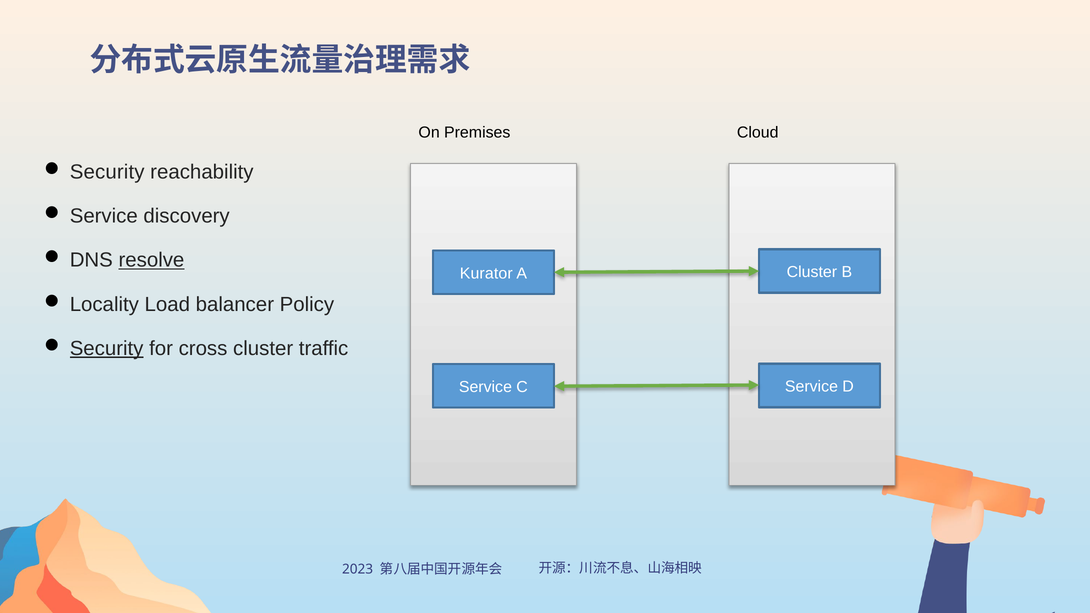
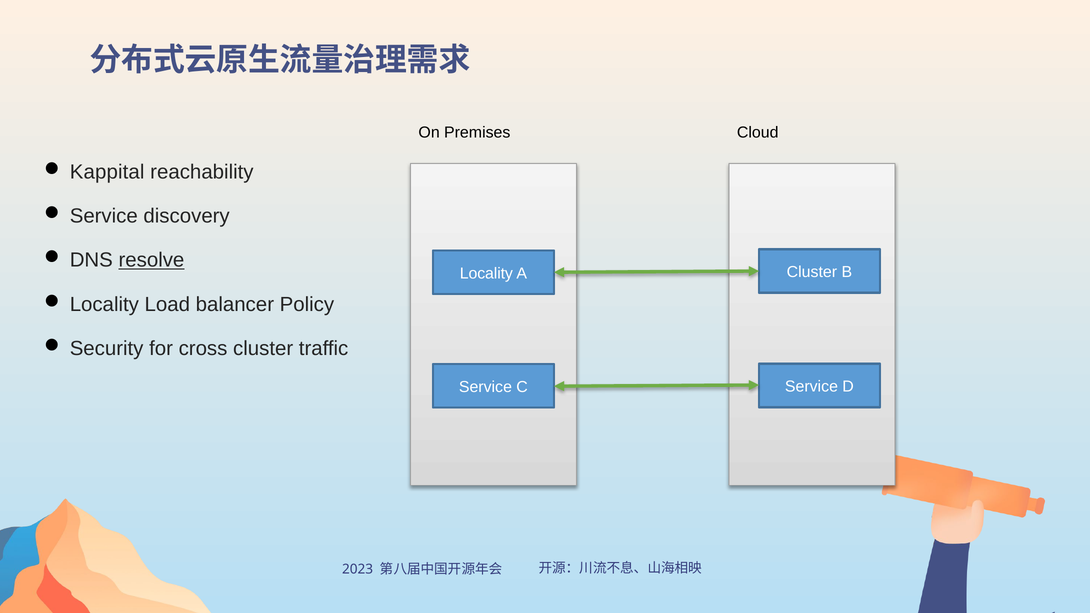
Security: Security -> Kappital (107, 172)
Kurator: Kurator -> Locality (486, 273)
Security underline: present -> none (107, 349)
